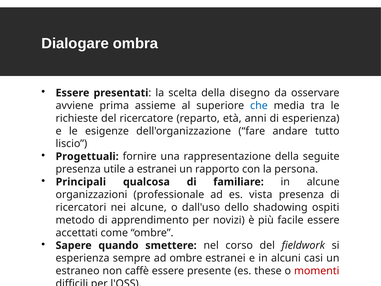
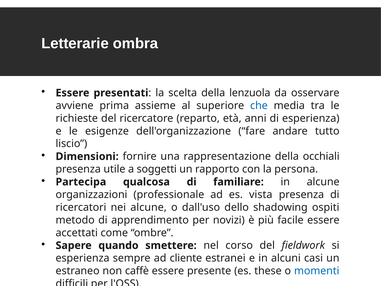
Dialogare: Dialogare -> Letterarie (75, 43)
disegno: disegno -> lenzuola (250, 93)
Progettuali: Progettuali -> Dimensioni (87, 156)
seguite: seguite -> occhiali (321, 156)
a estranei: estranei -> soggetti (157, 169)
Principali: Principali -> Partecipa (81, 182)
ad ombre: ombre -> cliente (186, 258)
momenti colour: red -> blue (317, 271)
